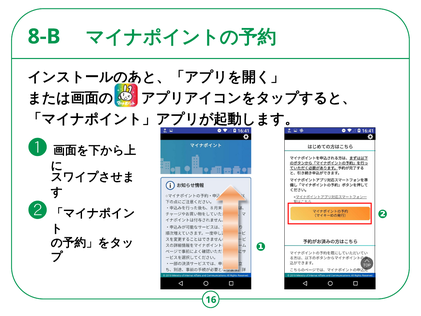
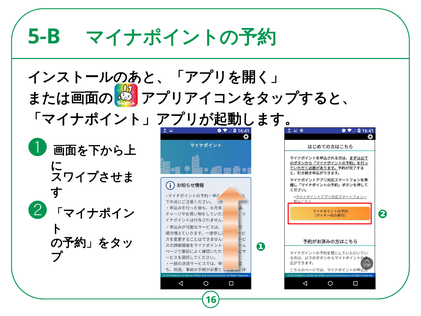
8-B: 8-B -> 5-B (44, 37)
